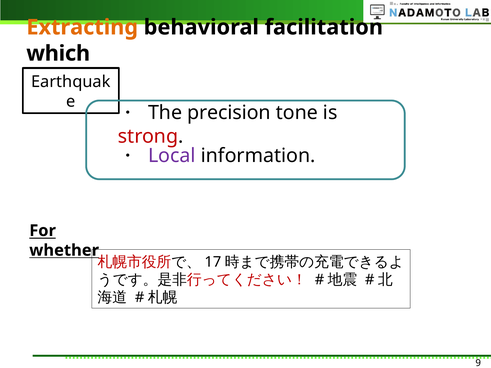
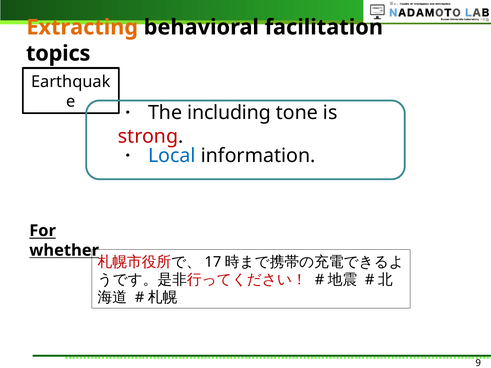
which: which -> topics (58, 53)
precision: precision -> including (229, 113)
Local colour: purple -> blue (172, 156)
